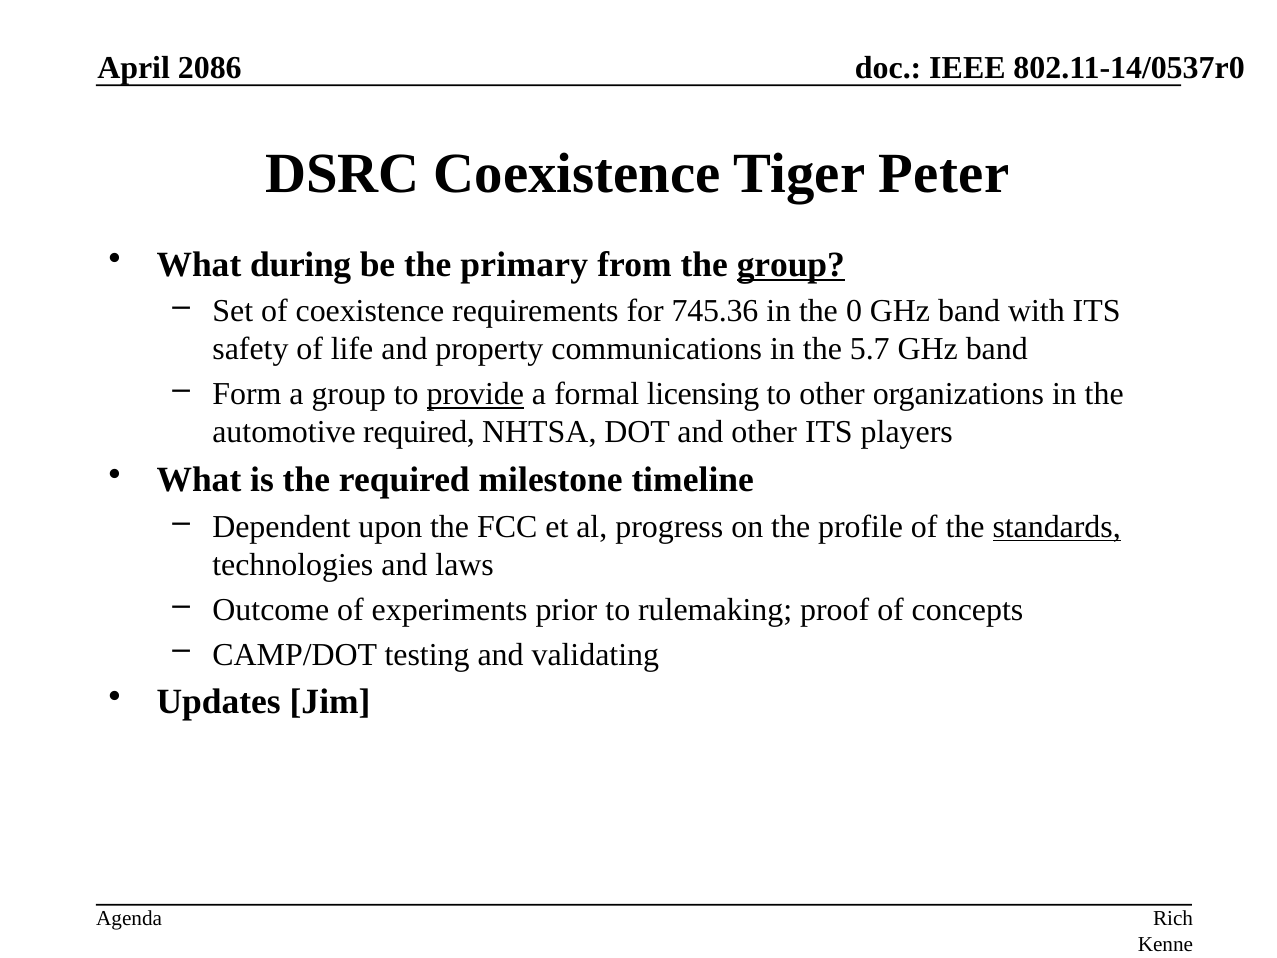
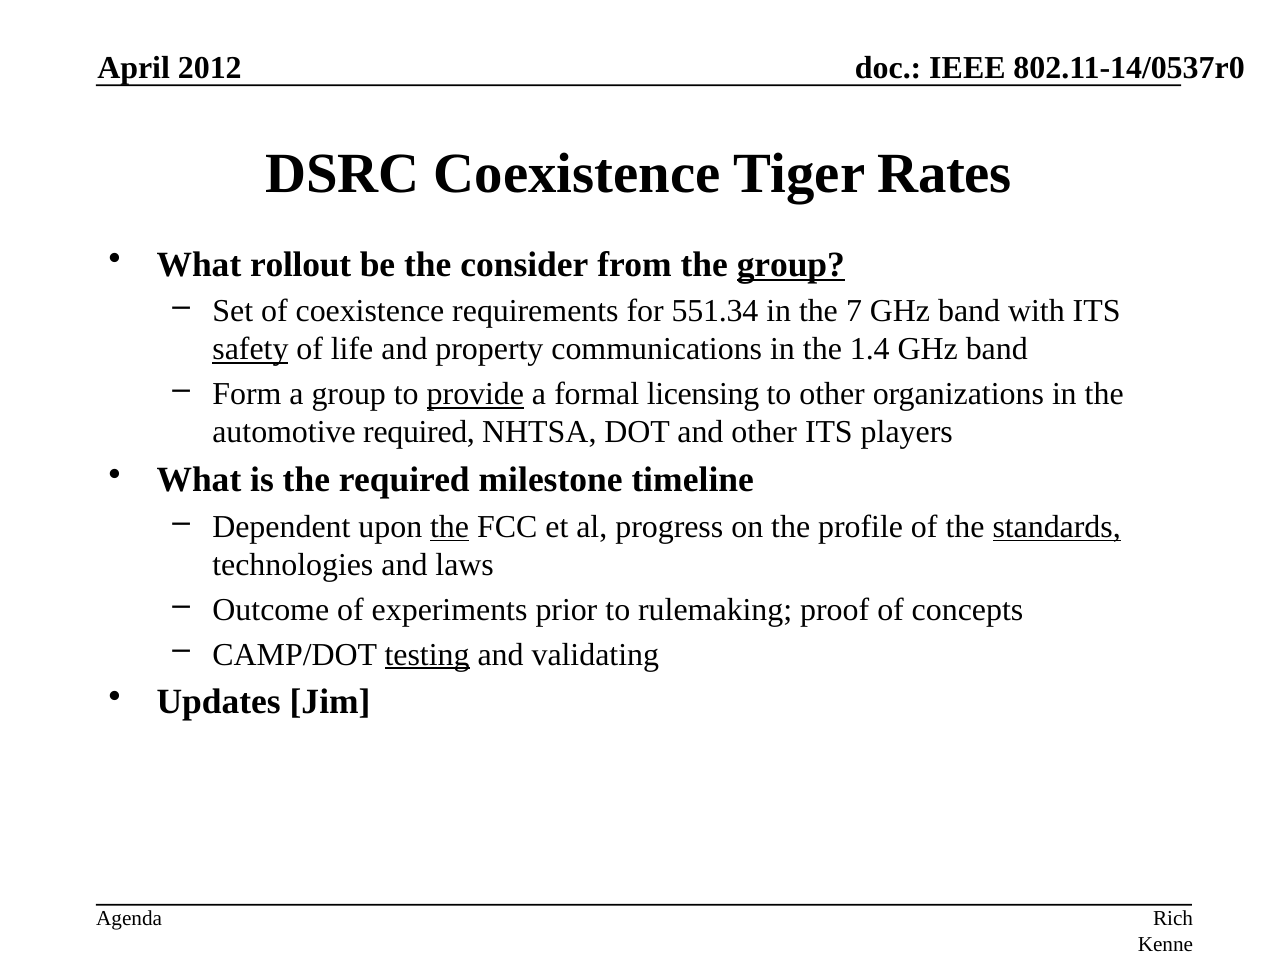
2086: 2086 -> 2012 (210, 68)
Peter: Peter -> Rates (945, 174)
during: during -> rollout (301, 264)
primary: primary -> consider (524, 264)
745.36: 745.36 -> 551.34 (715, 311)
0: 0 -> 7 (854, 311)
safety underline: none -> present (250, 349)
5.7: 5.7 -> 1.4 (870, 349)
the underline: none -> present (450, 527)
testing underline: none -> present (427, 654)
